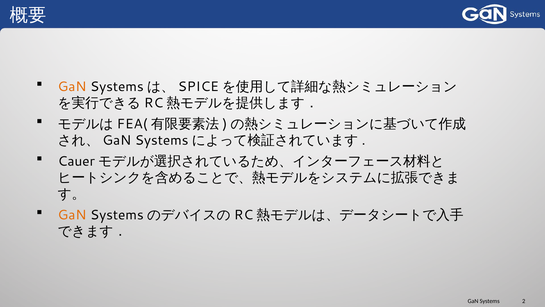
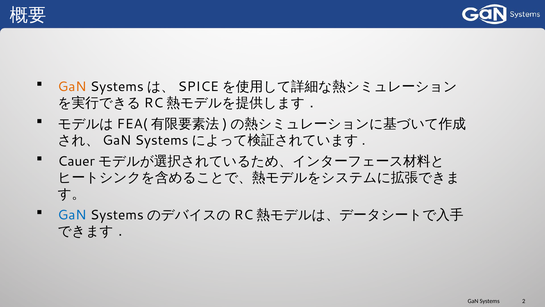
GaN colour: orange -> blue (72, 215)
